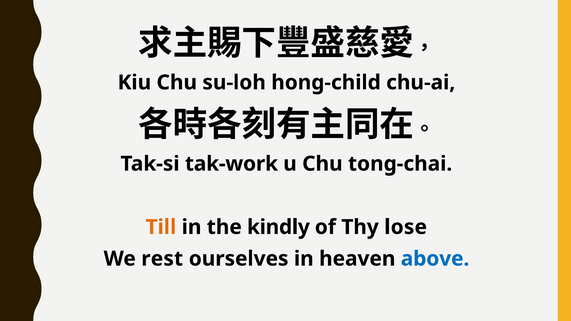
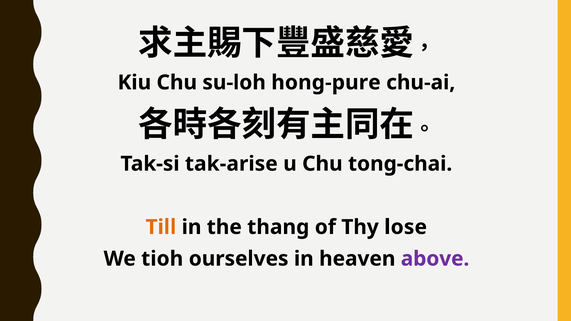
hong-child: hong-child -> hong-pure (326, 83)
tak-work: tak-work -> tak-arise (231, 164)
kindly: kindly -> thang (278, 227)
rest: rest -> tioh (162, 259)
above colour: blue -> purple (435, 259)
